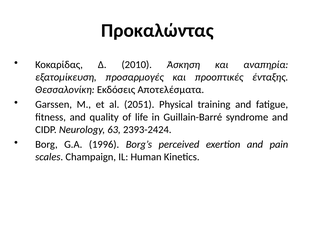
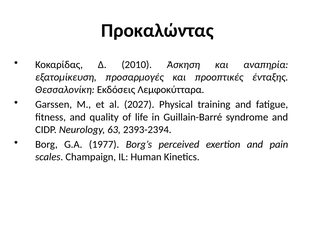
Αποτελέσματα: Αποτελέσματα -> Λεμφοκύτταρα (171, 90)
2051: 2051 -> 2027 (139, 105)
2393-2424: 2393-2424 -> 2393-2394 (147, 130)
1996: 1996 -> 1977 (104, 144)
